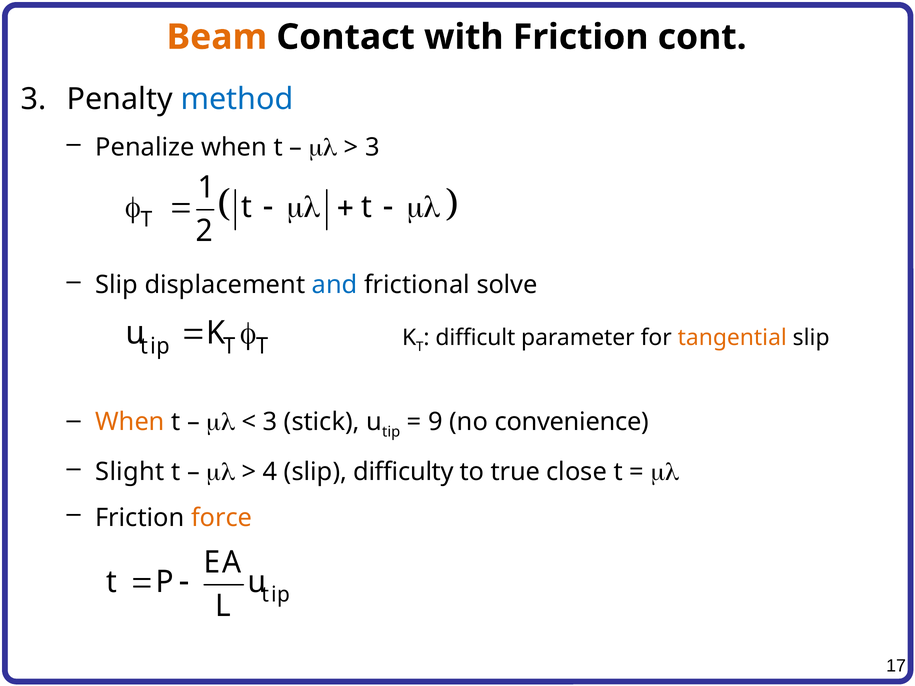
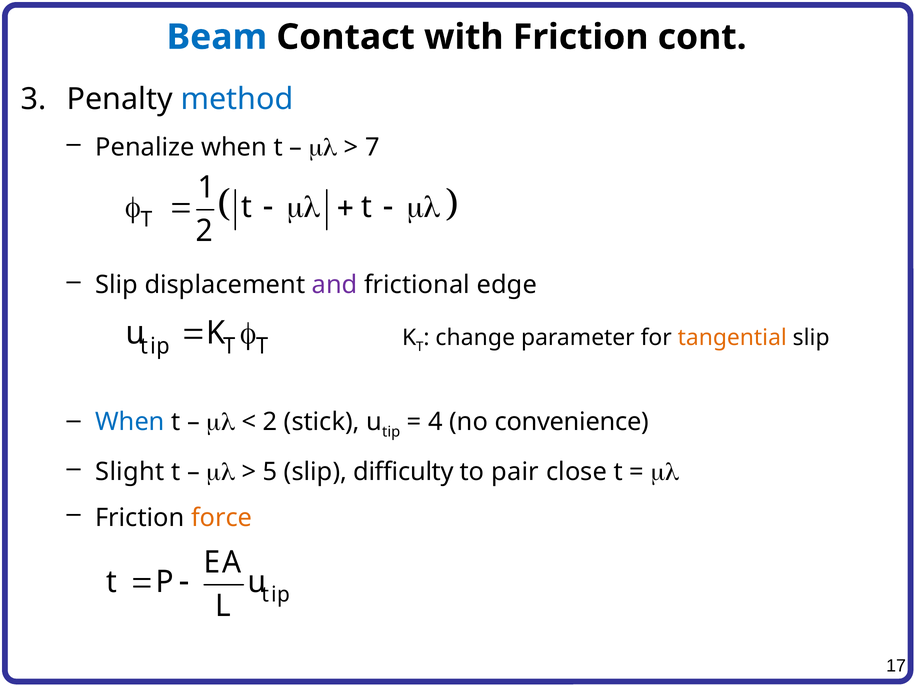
Beam colour: orange -> blue (217, 37)
3: 3 -> 7 (372, 148)
and colour: blue -> purple (335, 285)
solve: solve -> edge (507, 285)
difficult: difficult -> change (475, 338)
When colour: orange -> blue (130, 422)
3: 3 -> 2 (270, 422)
9: 9 -> 4 (435, 422)
4: 4 -> 5 (270, 472)
true: true -> pair (515, 472)
